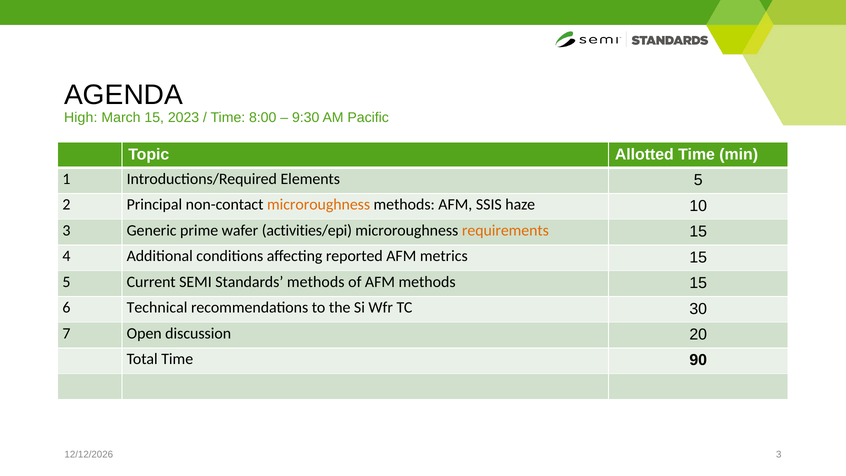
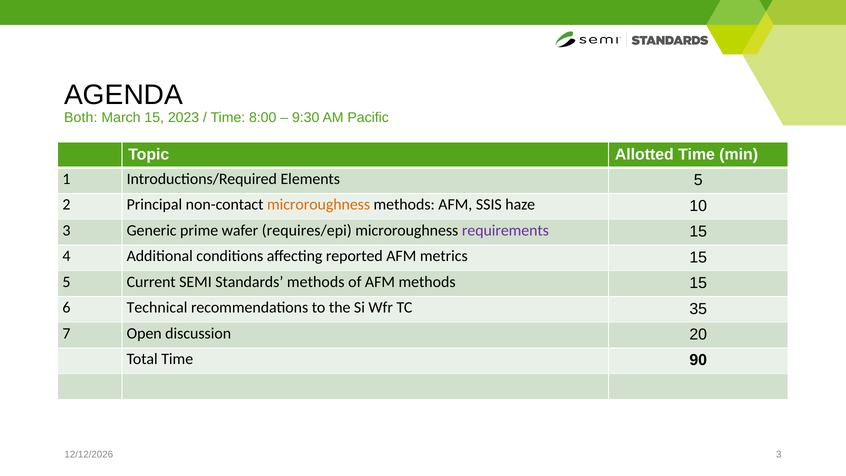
High: High -> Both (81, 118)
activities/epi: activities/epi -> requires/epi (307, 230)
requirements colour: orange -> purple (505, 230)
30: 30 -> 35 (698, 309)
